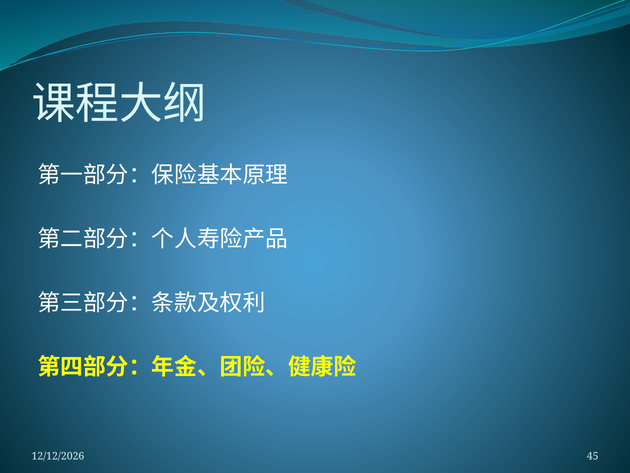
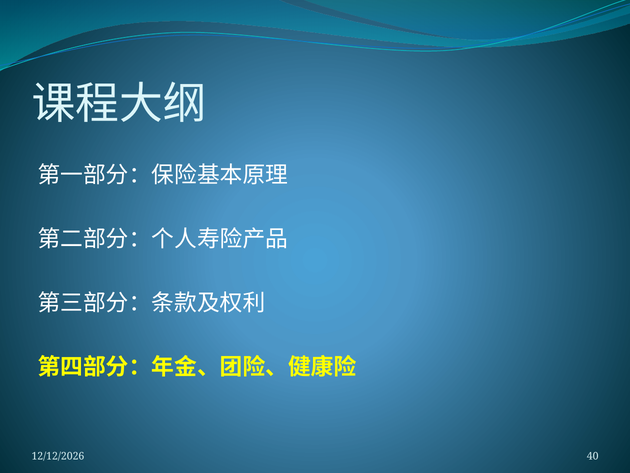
45: 45 -> 40 (593, 456)
